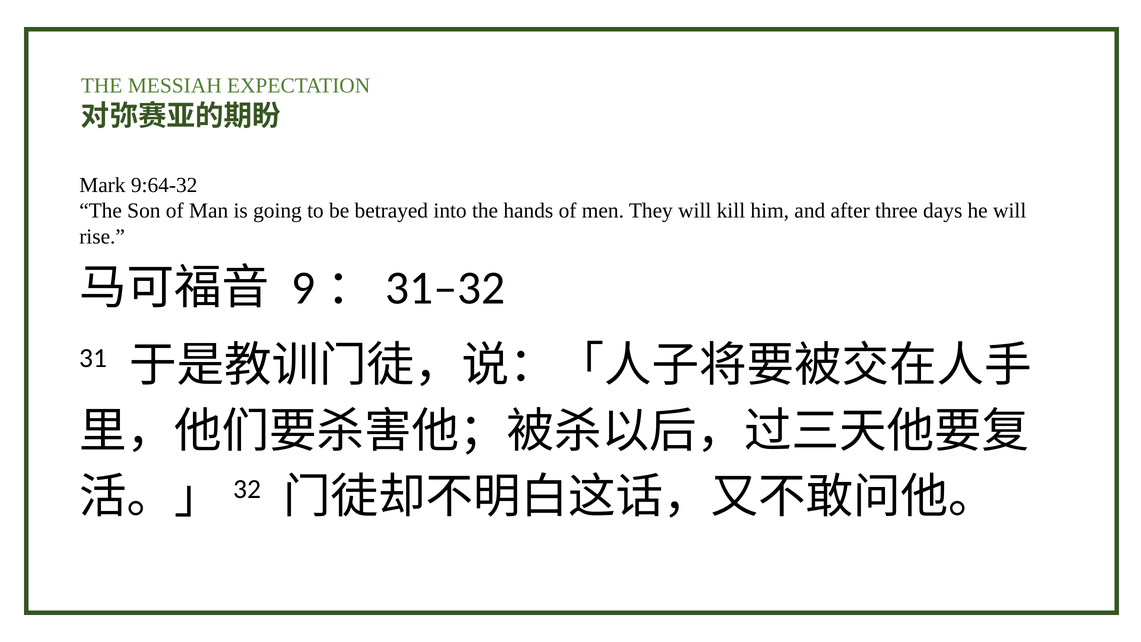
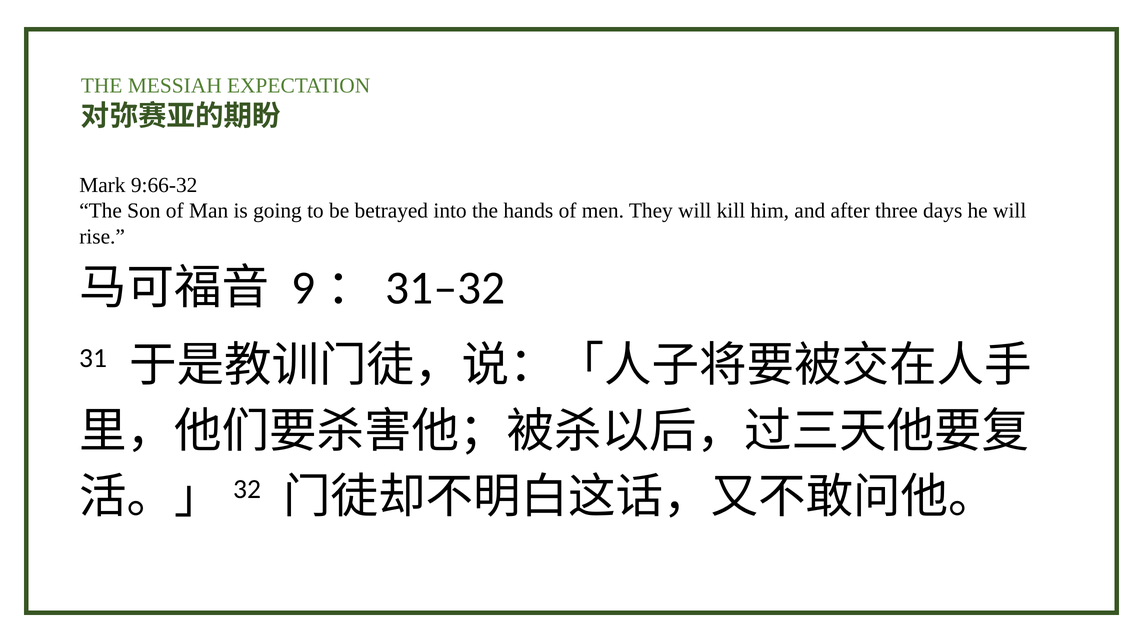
9:64-32: 9:64-32 -> 9:66-32 (164, 185)
